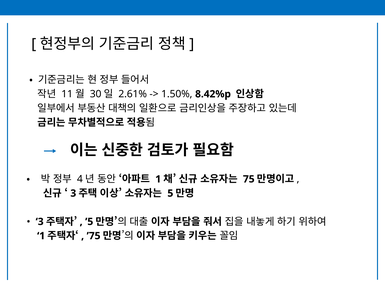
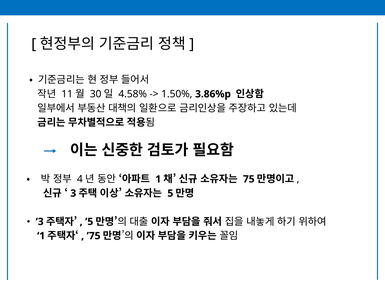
2.61%: 2.61% -> 4.58% (133, 94)
8.42%p: 8.42%p -> 3.86%p (213, 94)
